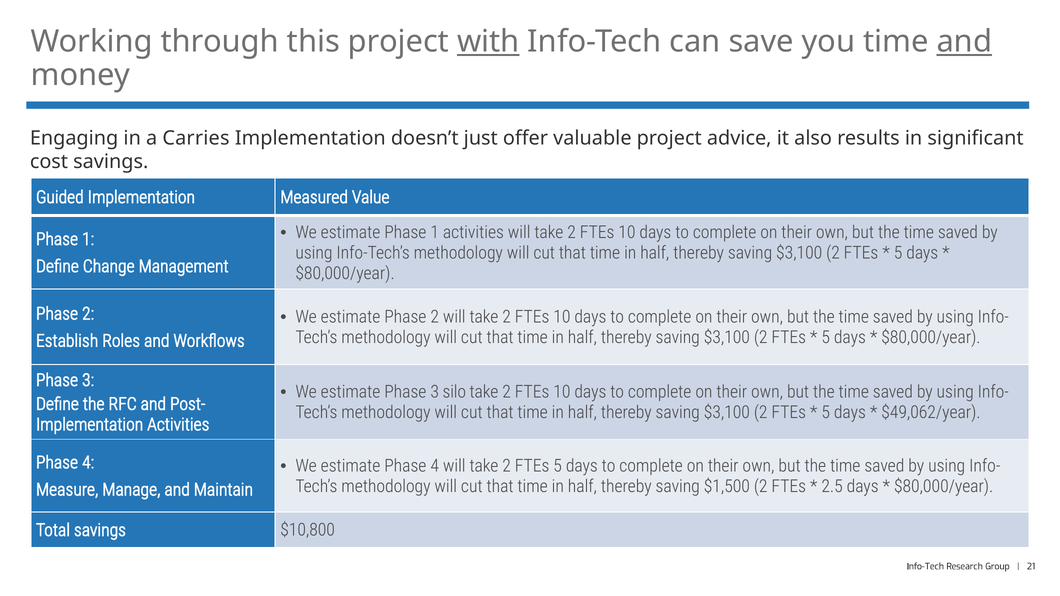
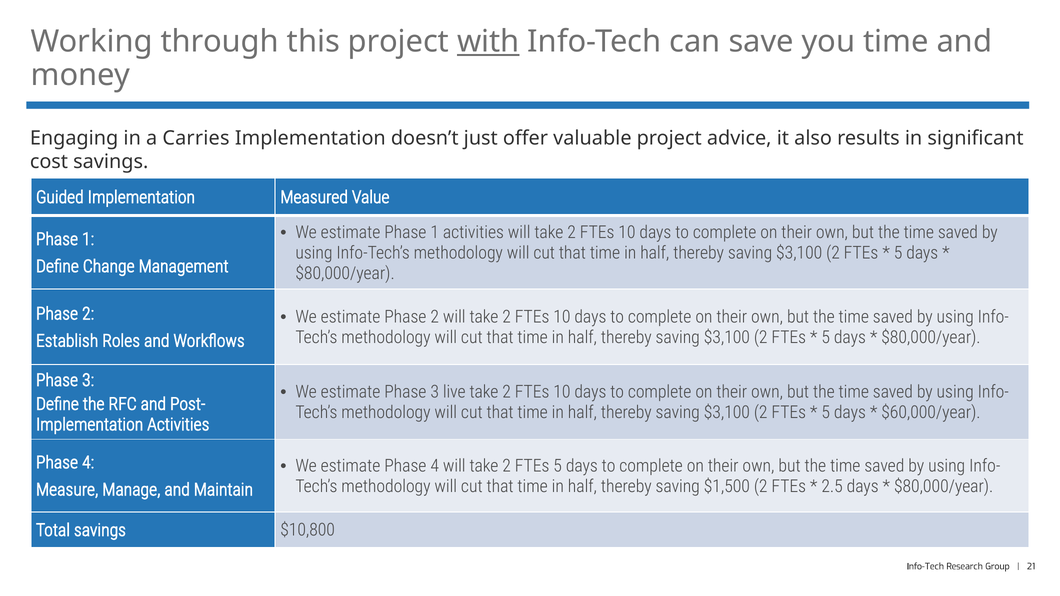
and underline: present -> none (964, 42)
silo: silo -> live (454, 392)
$49,062/year: $49,062/year -> $60,000/year (931, 413)
